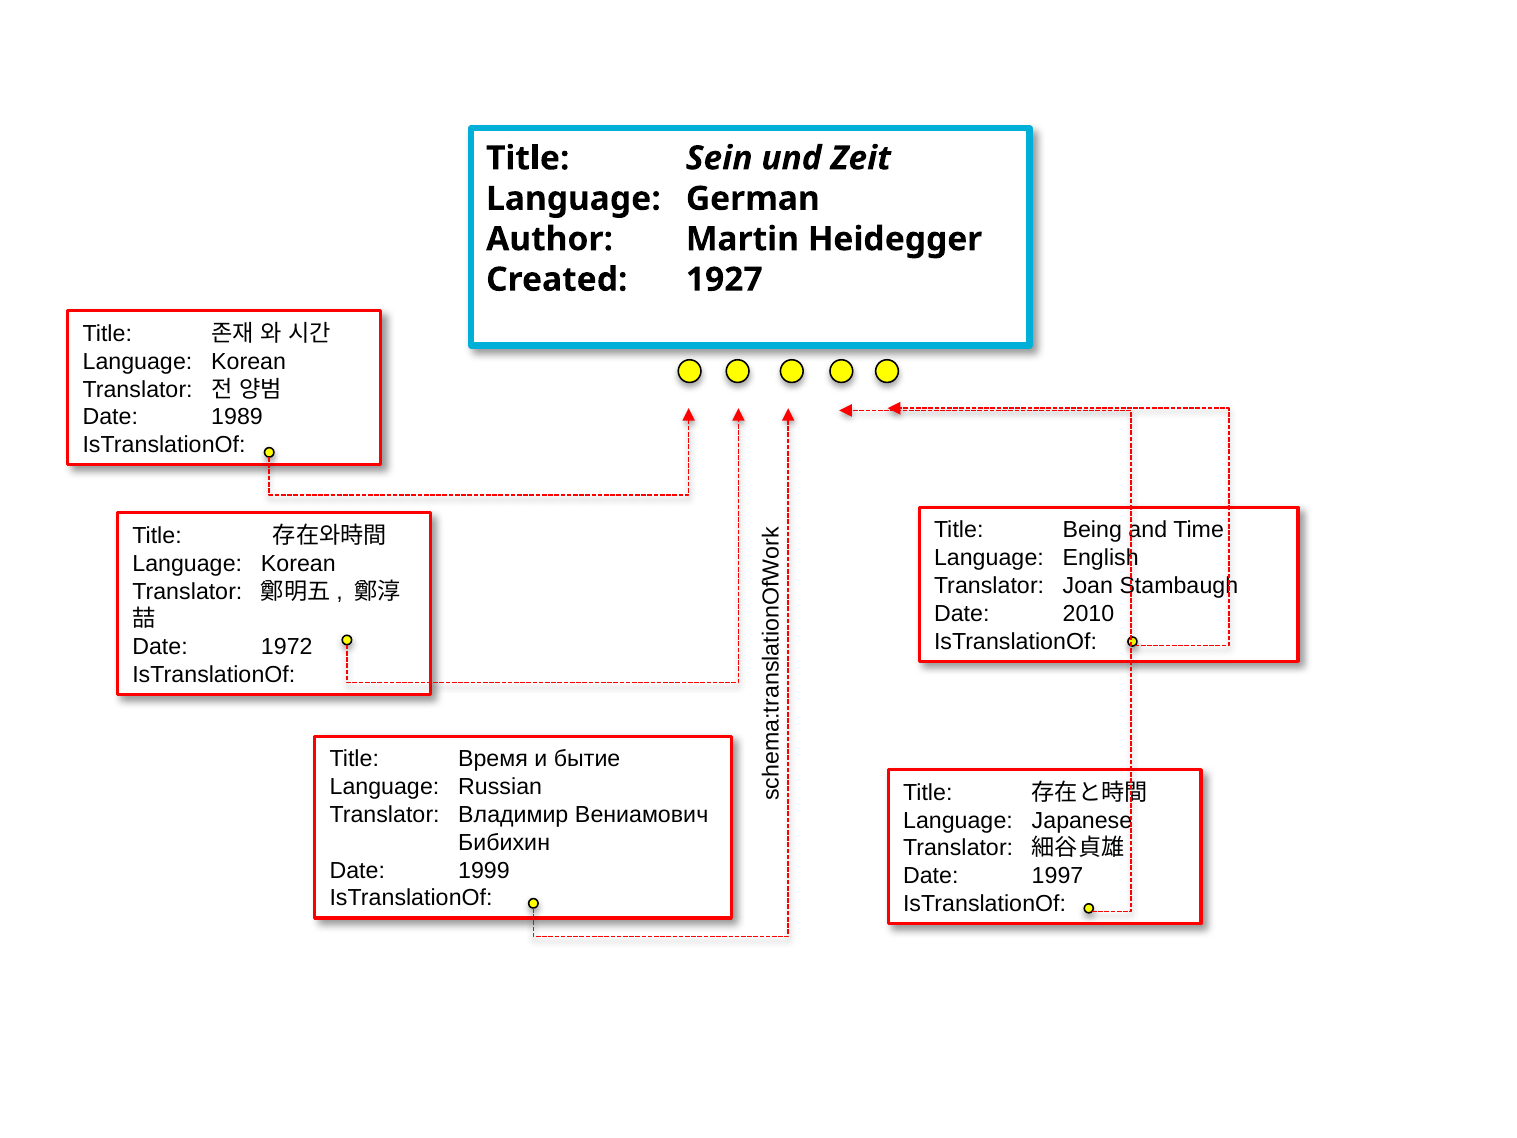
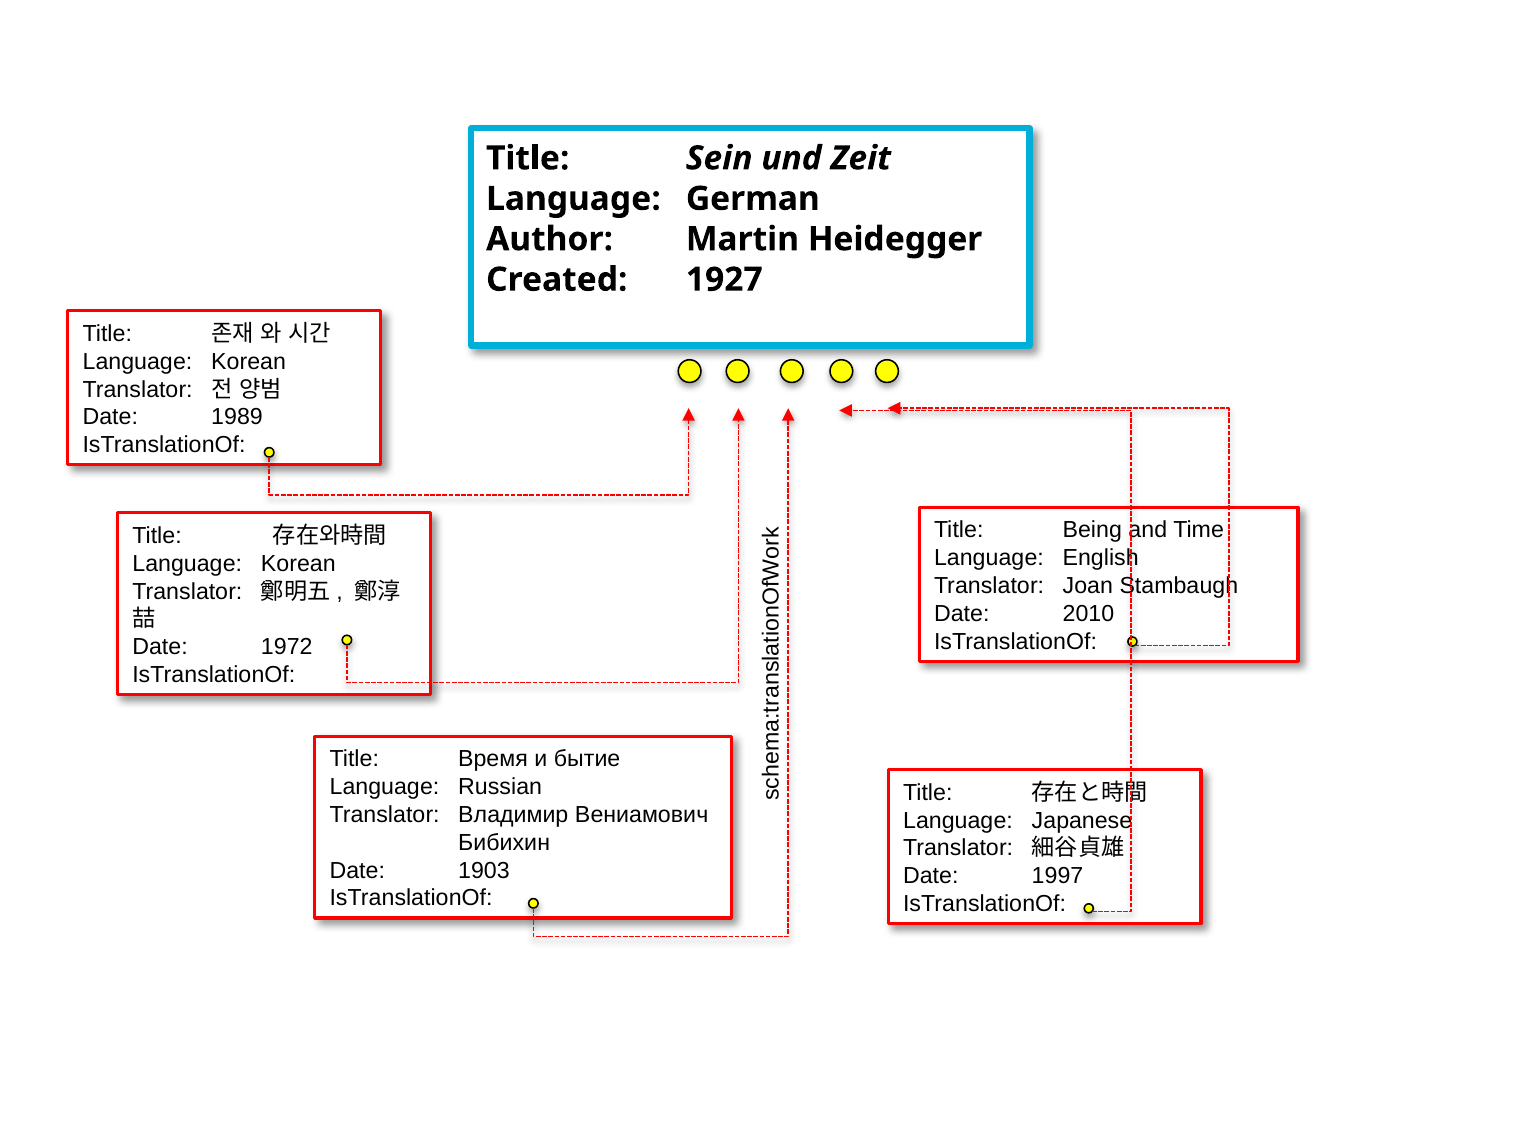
1999: 1999 -> 1903 (484, 870)
